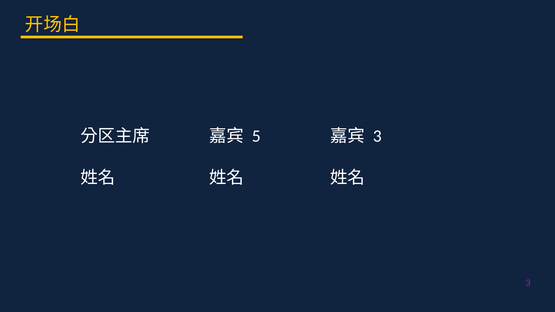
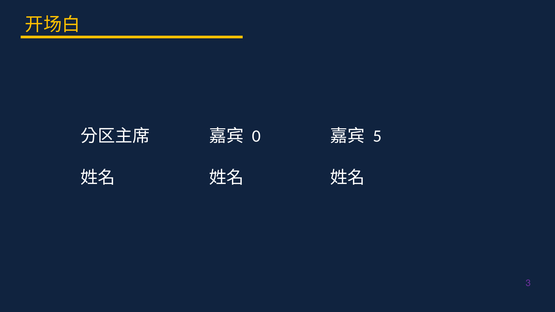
5: 5 -> 0 (256, 136)
3: 3 -> 5 (377, 136)
